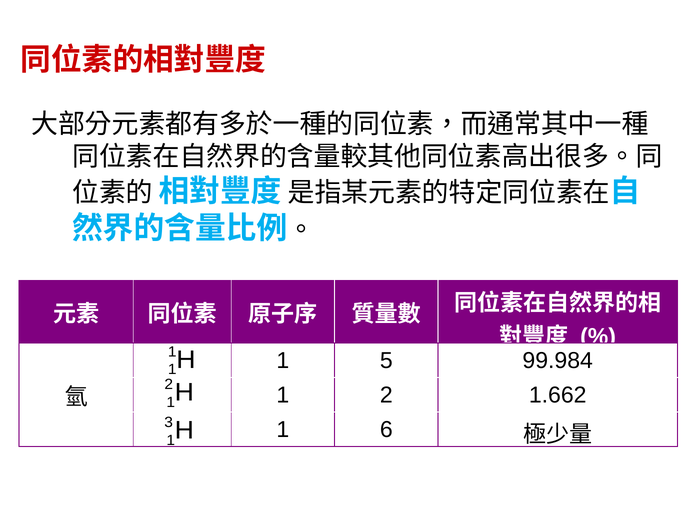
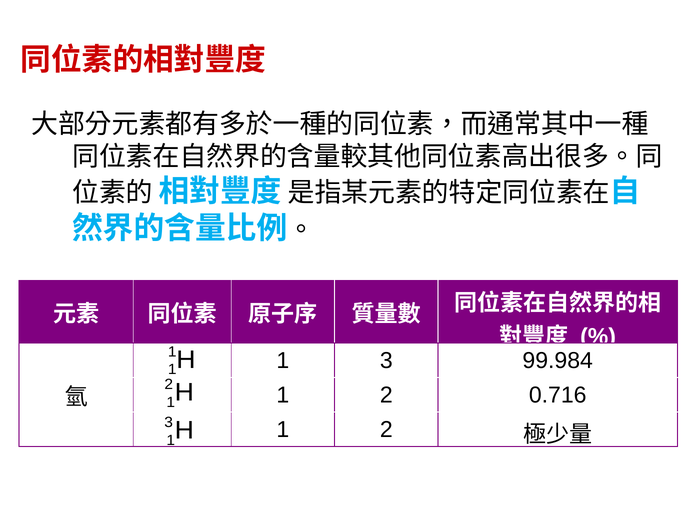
1 5: 5 -> 3 (386, 361)
1.662: 1.662 -> 0.716 (558, 395)
6: 6 -> 2 (386, 430)
